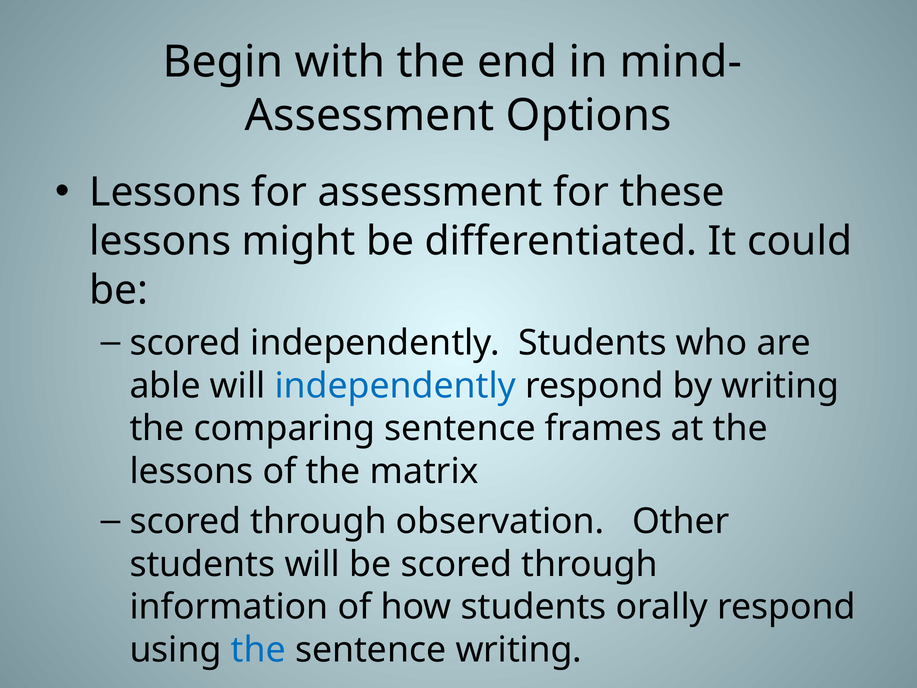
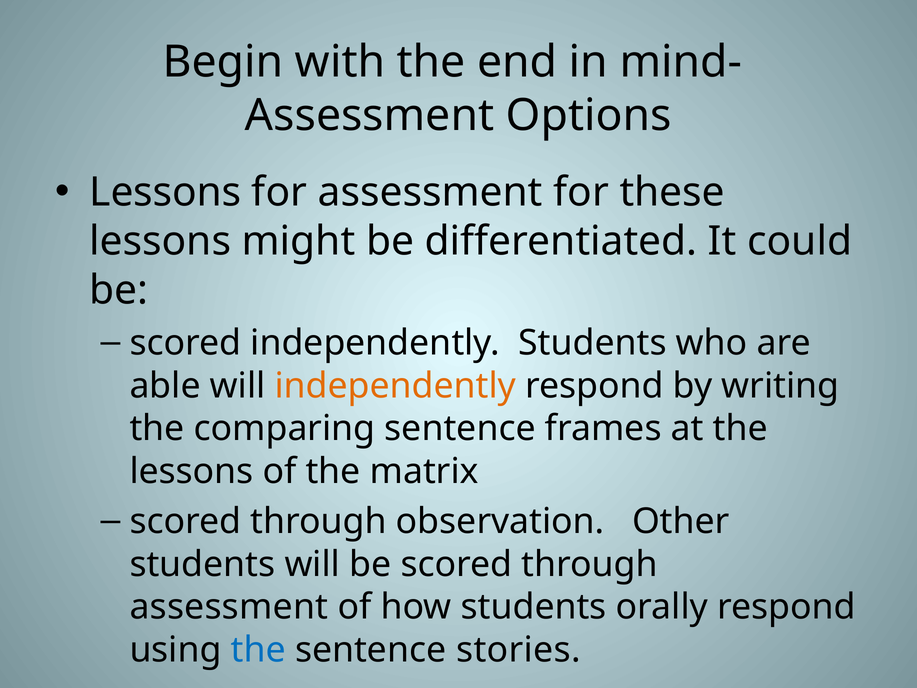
independently colour: blue -> orange (395, 386)
information: information -> assessment (229, 607)
sentence writing: writing -> stories (518, 650)
